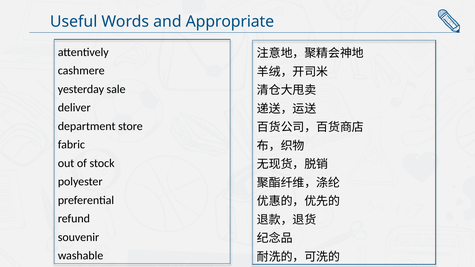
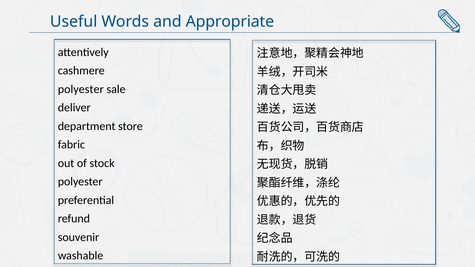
yesterday: yesterday -> polyester (81, 89)
